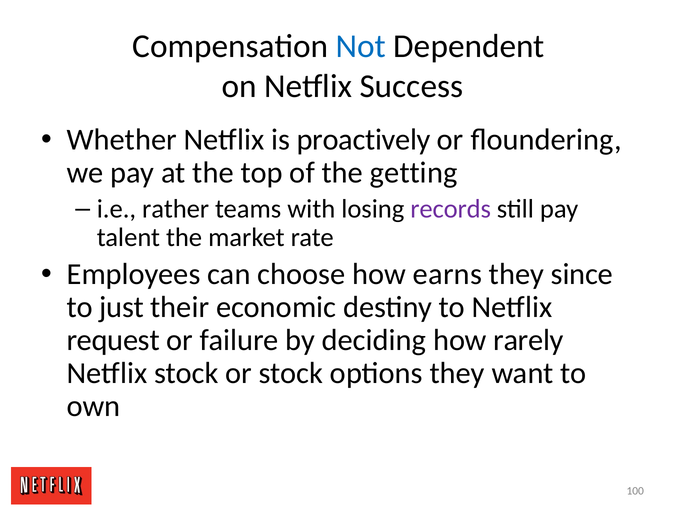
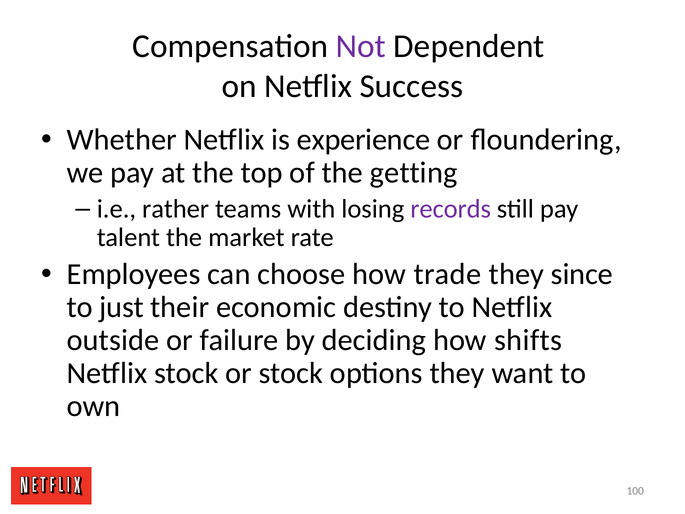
Not colour: blue -> purple (361, 46)
proactively: proactively -> experience (364, 140)
earns: earns -> trade (447, 274)
request: request -> outside (113, 340)
rarely: rarely -> shifts (528, 340)
